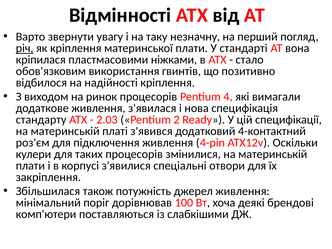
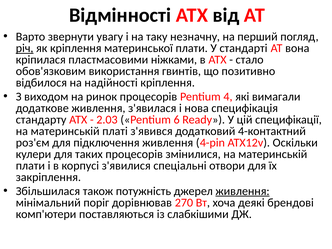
2: 2 -> 6 (177, 120)
живлення underline: none -> present (243, 191)
100: 100 -> 270 (184, 203)
